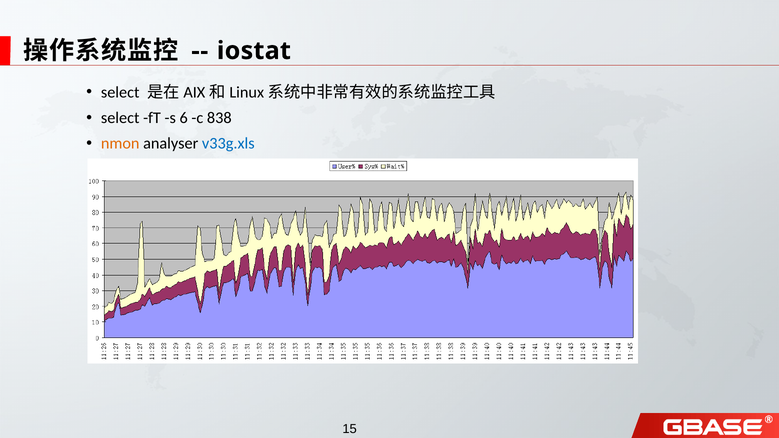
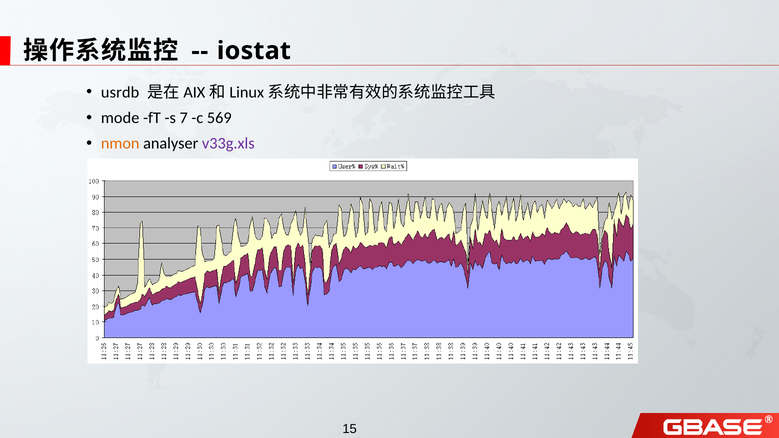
select: select -> usrdb (120, 92)
select: select -> mode (120, 118)
6: 6 -> 7 (184, 118)
838: 838 -> 569 (219, 118)
v33g.xls colour: blue -> purple (228, 144)
